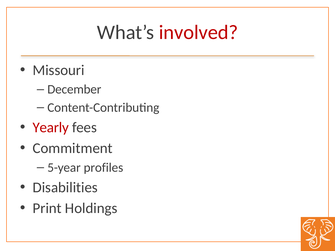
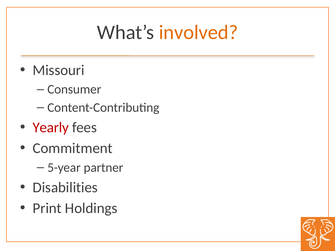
involved colour: red -> orange (198, 32)
December: December -> Consumer (74, 90)
profiles: profiles -> partner (103, 168)
